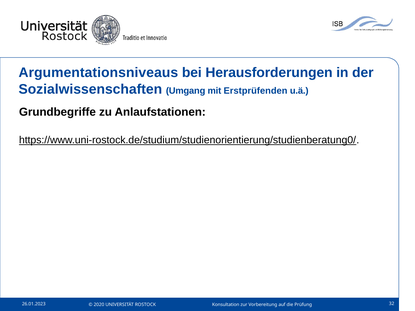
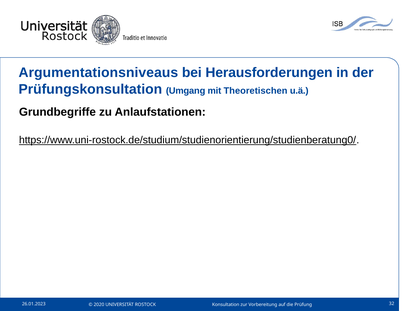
Sozialwissenschaften: Sozialwissenschaften -> Prüfungskonsultation (90, 89)
Erstprüfenden: Erstprüfenden -> Theoretischen (256, 91)
